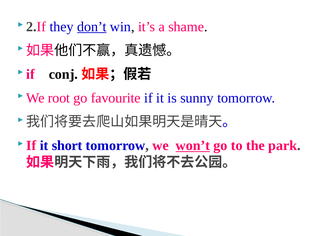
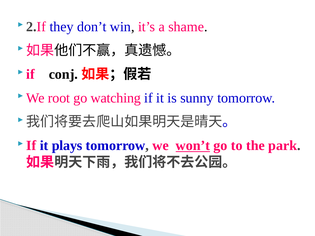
don’t underline: present -> none (92, 27)
favourite: favourite -> watching (116, 98)
short: short -> plays (67, 146)
